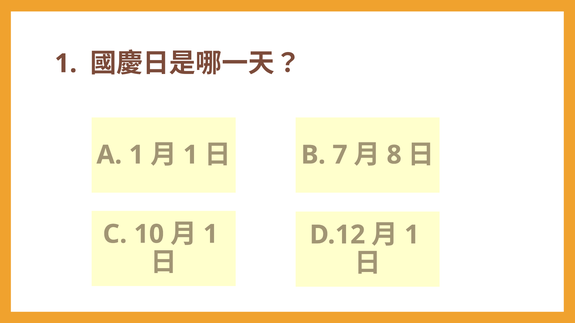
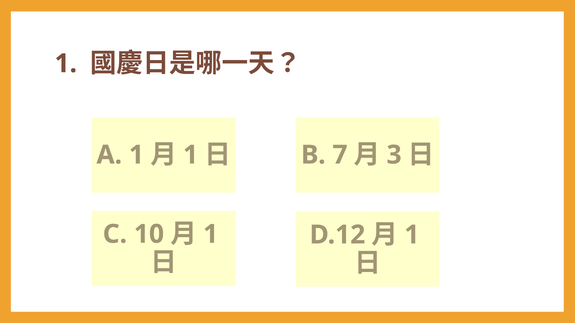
8: 8 -> 3 (394, 155)
